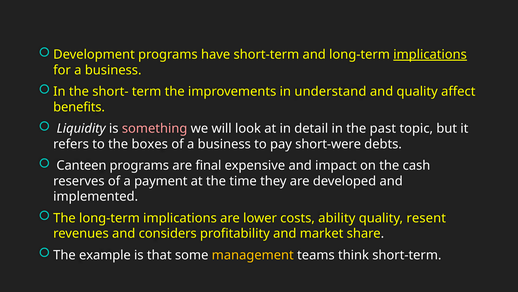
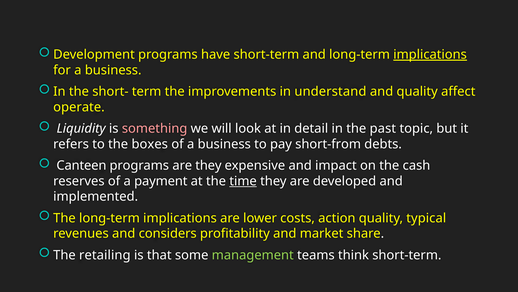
benefits: benefits -> operate (79, 107)
short-were: short-were -> short-from (328, 144)
are final: final -> they (208, 165)
time underline: none -> present (243, 181)
ability: ability -> action (337, 218)
resent: resent -> typical (426, 218)
example: example -> retailing (105, 255)
management colour: yellow -> light green (253, 255)
